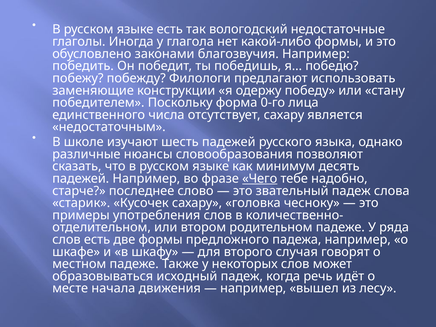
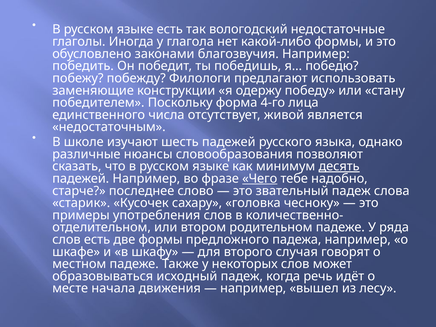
0-го: 0-го -> 4-го (273, 103)
отсутствует сахару: сахару -> живой (284, 115)
десять underline: none -> present (339, 166)
